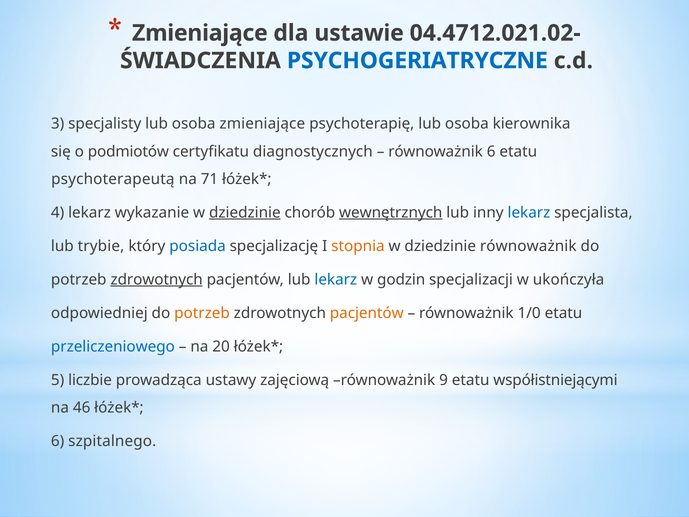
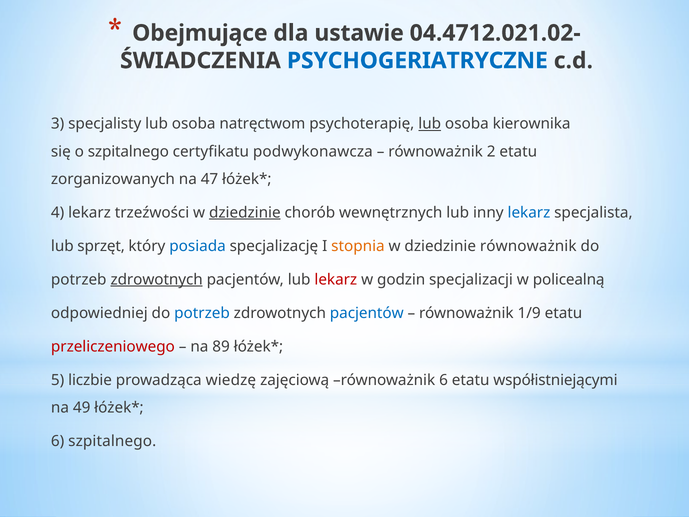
Zmieniające: Zmieniające -> Obejmujące (200, 33)
osoba zmieniające: zmieniające -> natręctwom (262, 124)
lub underline: none -> present (430, 124)
o podmiotów: podmiotów -> szpitalnego (128, 151)
diagnostycznych: diagnostycznych -> podwykonawcza (313, 151)
równoważnik 6: 6 -> 2 (491, 151)
psychoterapeutą: psychoterapeutą -> zorganizowanych (113, 179)
71: 71 -> 47 (209, 179)
wykazanie: wykazanie -> trzeźwości (152, 212)
wewnętrznych underline: present -> none (391, 212)
trybie: trybie -> sprzęt (101, 246)
lekarz colour: blue -> red (336, 279)
ukończyła: ukończyła -> policealną (569, 279)
potrzeb colour: orange -> blue (202, 313)
pacjentów colour: orange -> blue (367, 313)
1/0: 1/0 -> 1/9 (529, 313)
przeliczeniowego colour: blue -> red (113, 346)
20: 20 -> 89 (221, 346)
ustawy: ustawy -> wiedzę (231, 380)
równoważnik 9: 9 -> 6 (444, 380)
46: 46 -> 49 (82, 407)
